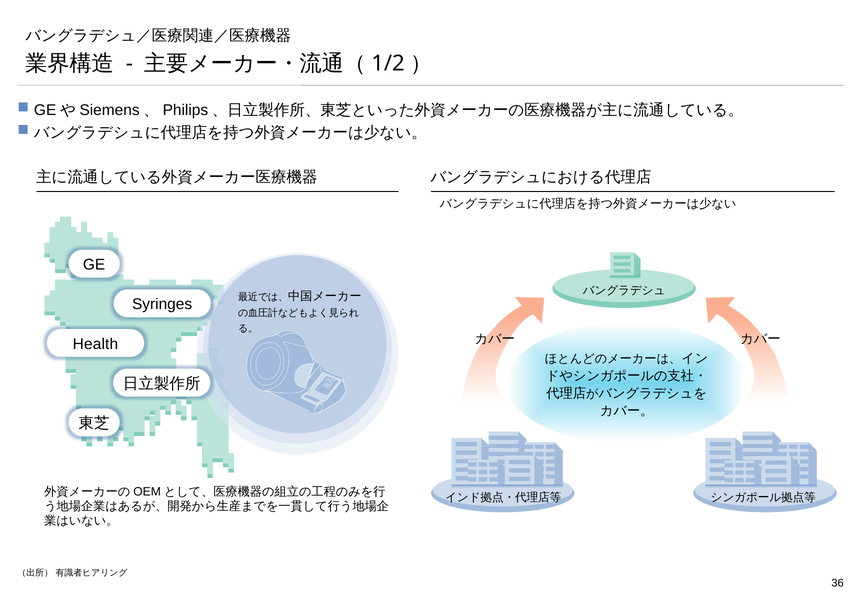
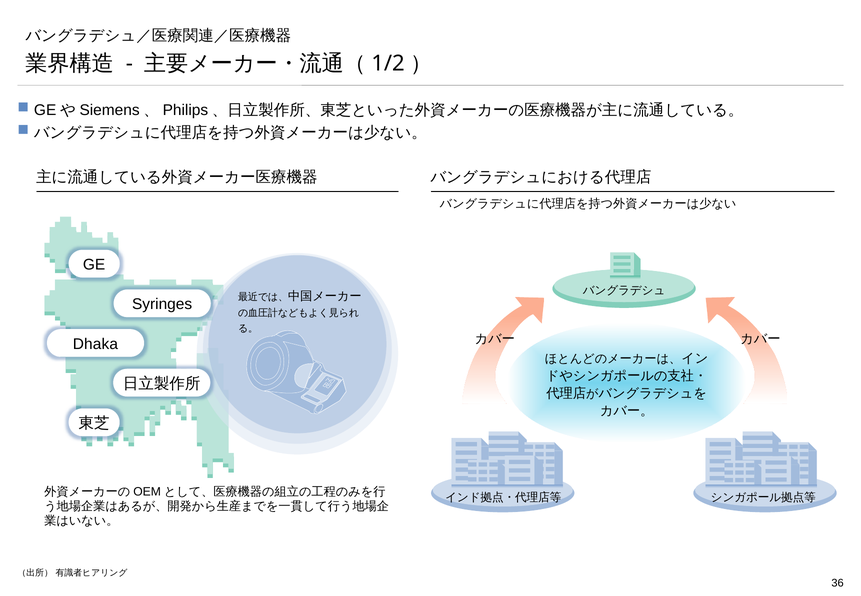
Health: Health -> Dhaka (95, 344)
